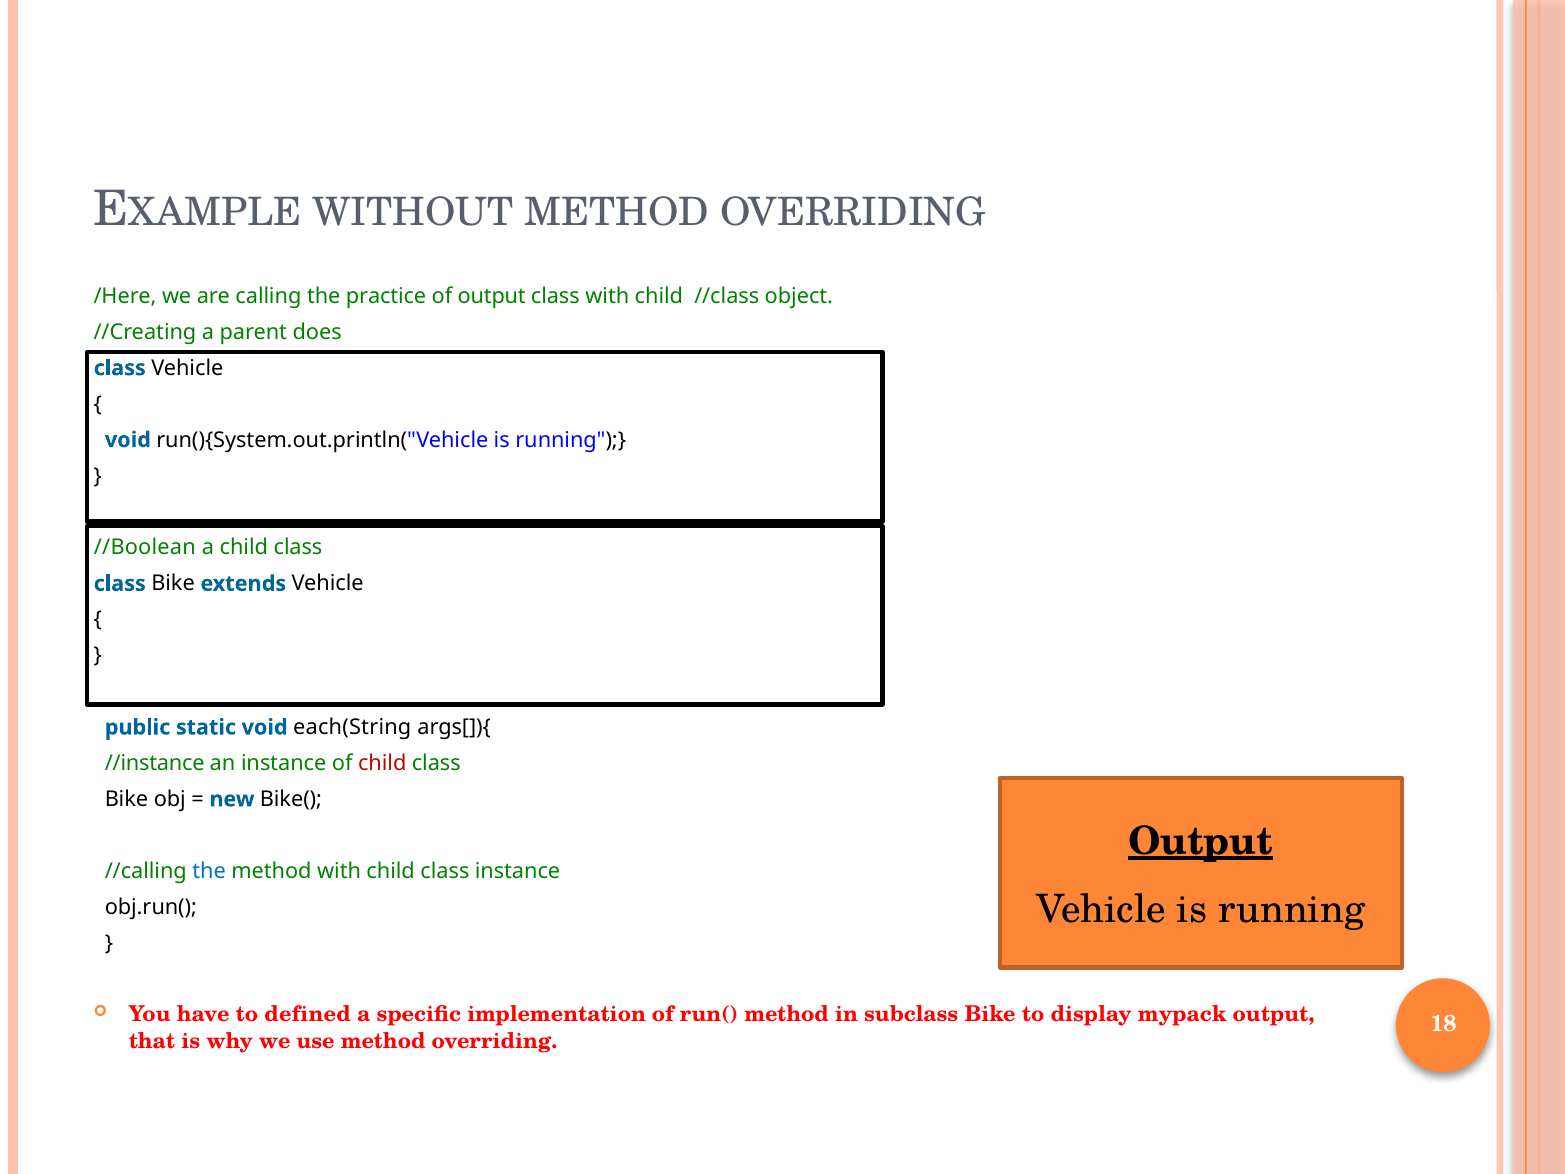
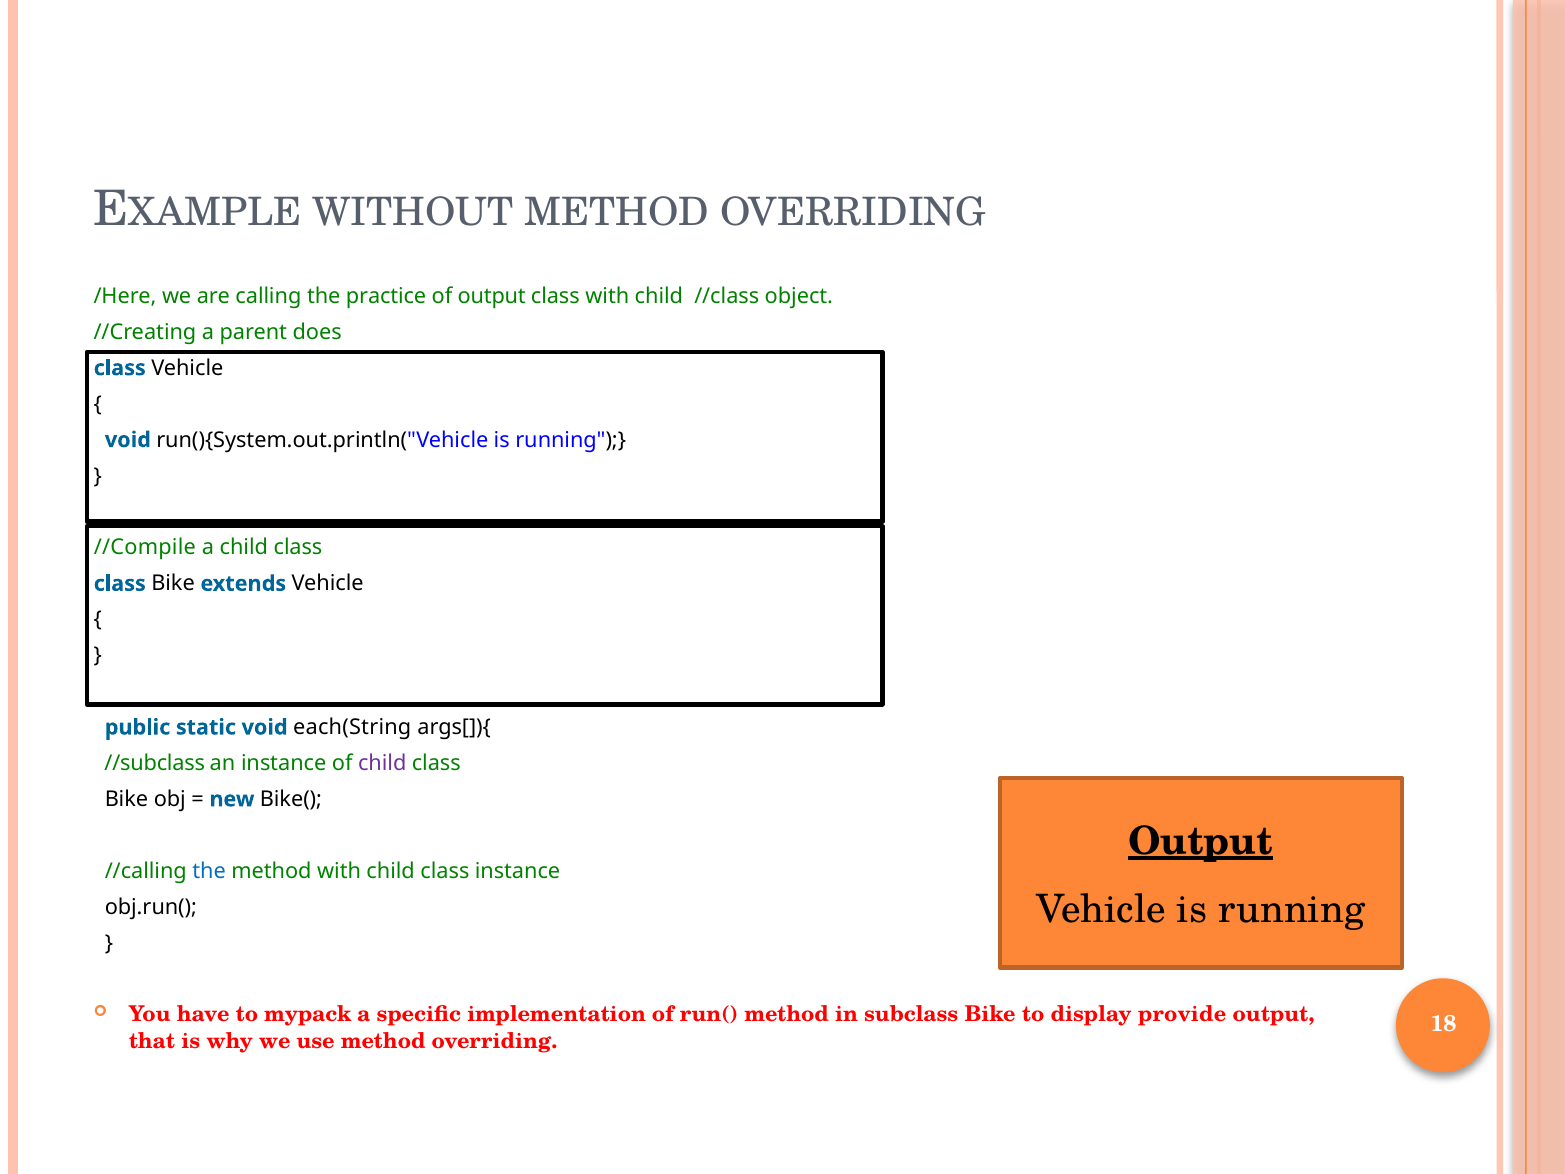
//Boolean: //Boolean -> //Compile (145, 548)
//instance: //instance -> //subclass (155, 763)
child colour: red -> purple (382, 763)
defined: defined -> mypack (308, 1015)
mypack: mypack -> provide (1182, 1015)
